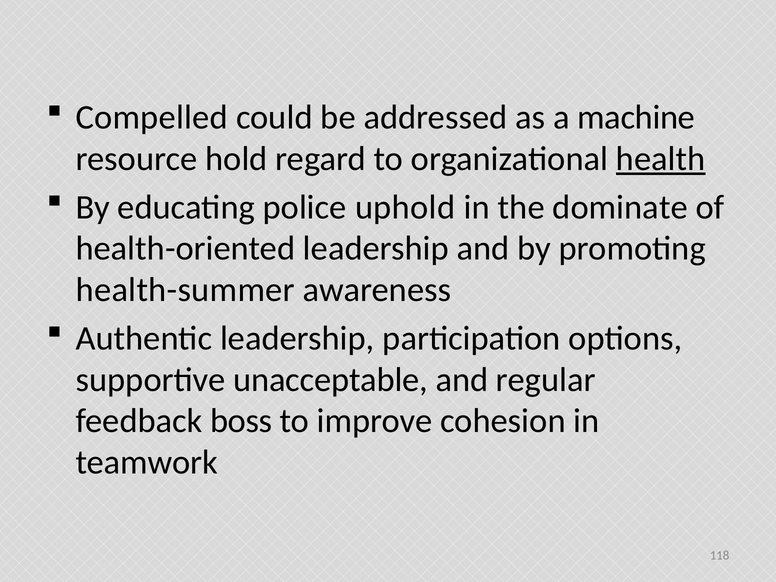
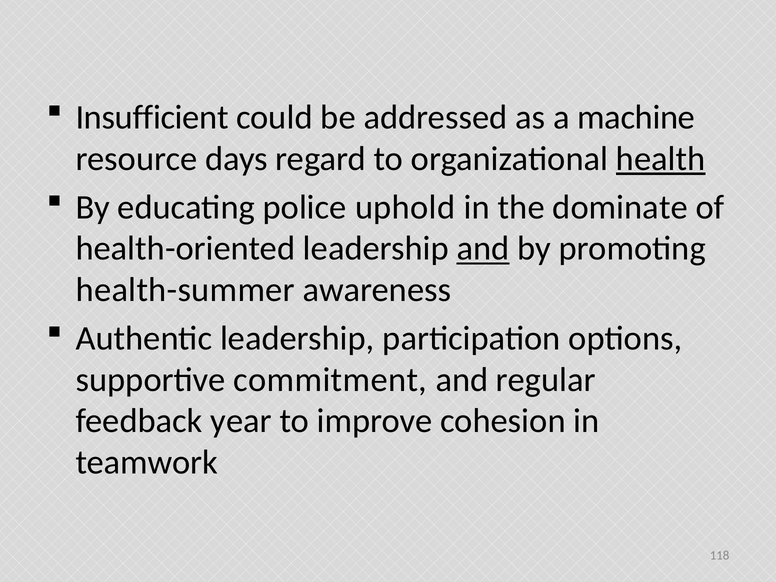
Compelled: Compelled -> Insufficient (152, 118)
hold: hold -> days (237, 159)
and underline: none -> present (483, 249)
unacceptable: unacceptable -> commitment (330, 380)
boss: boss -> year (241, 421)
